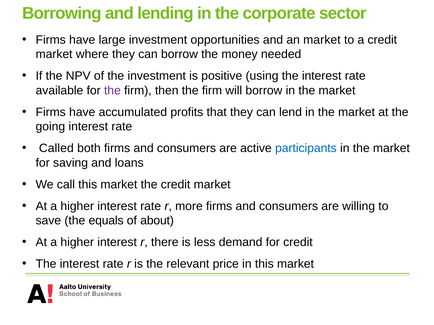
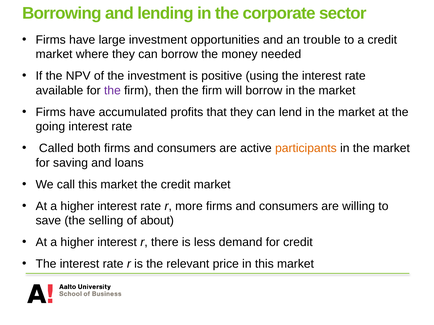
an market: market -> trouble (322, 40)
participants colour: blue -> orange (306, 149)
equals: equals -> selling (106, 221)
